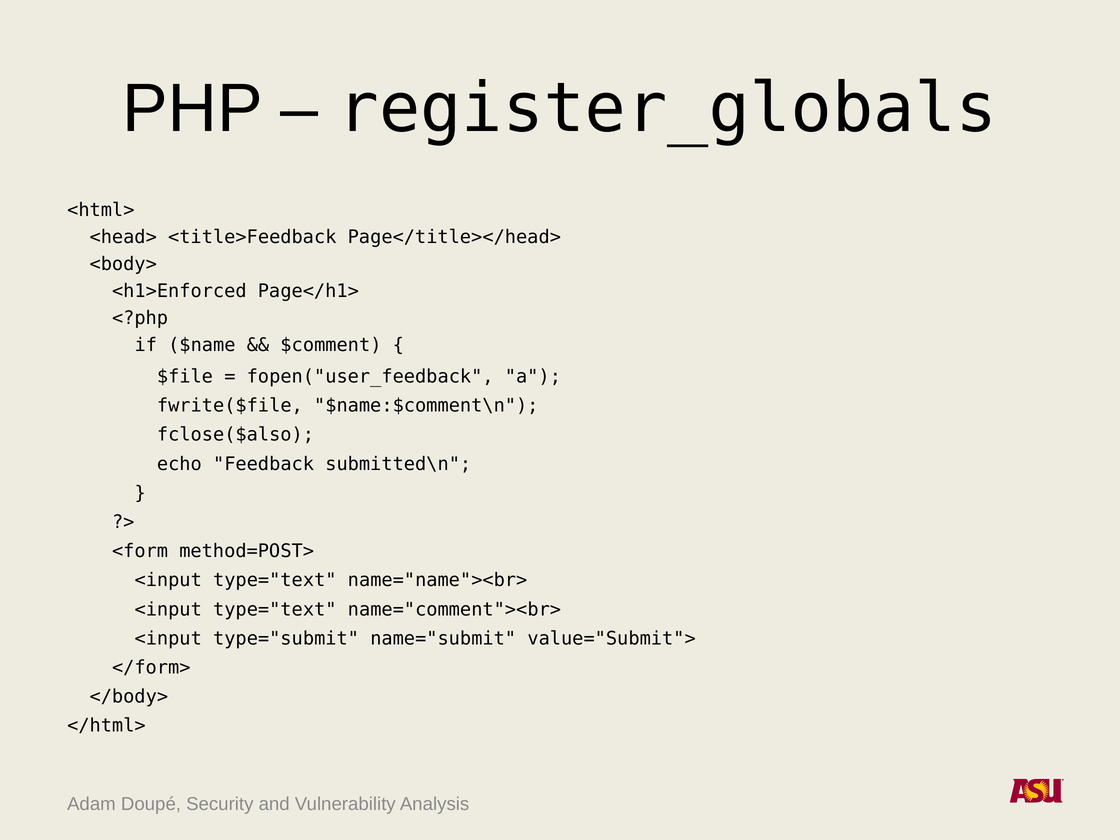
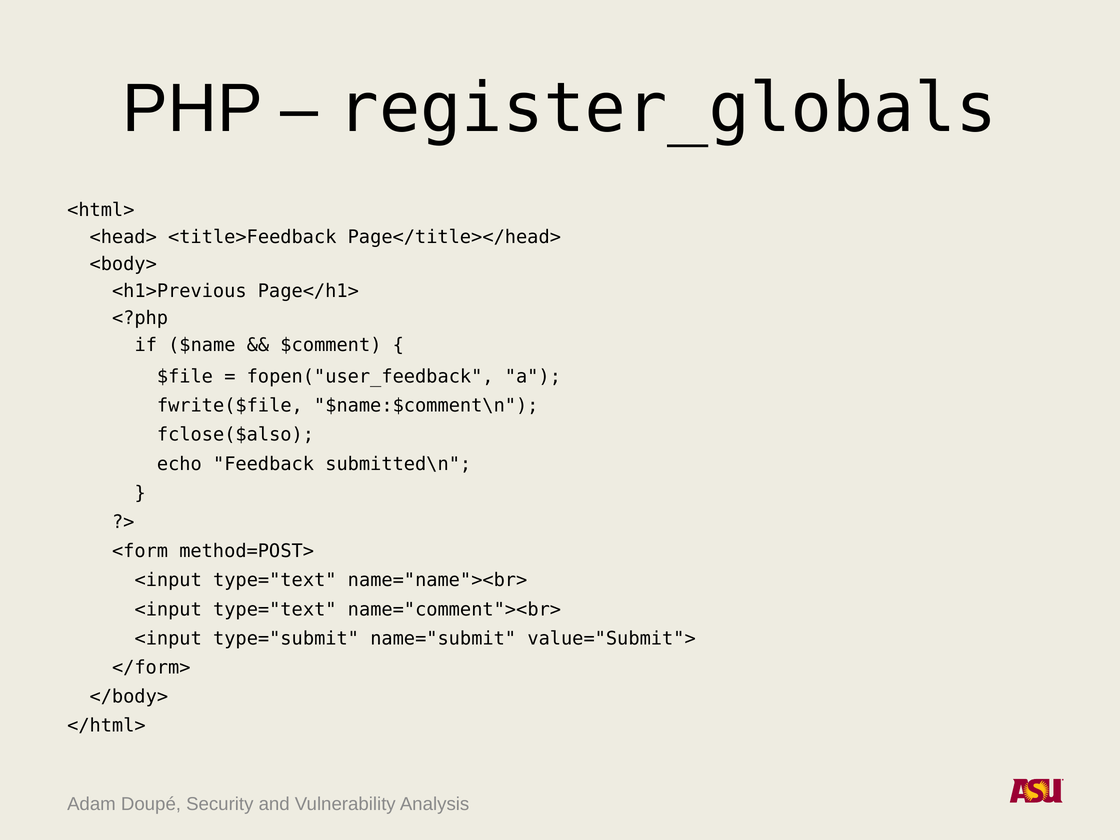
<h1>Enforced: <h1>Enforced -> <h1>Previous (179, 291)
